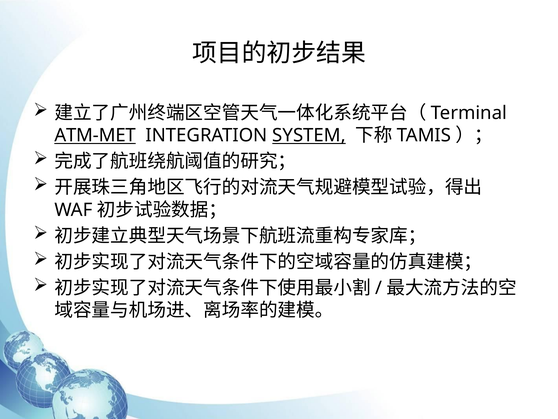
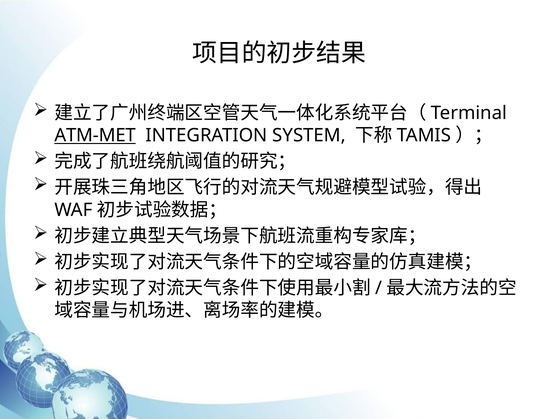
SYSTEM underline: present -> none (309, 135)
